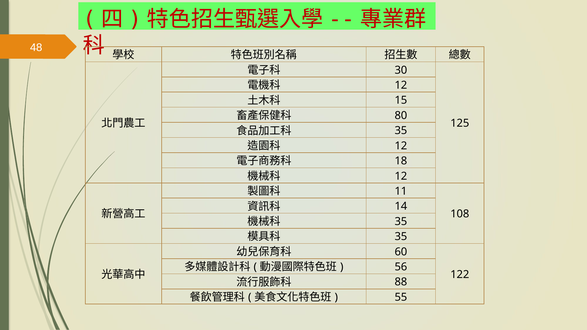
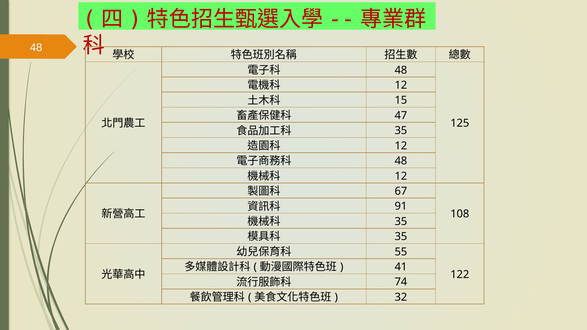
30: 30 -> 48 (401, 70)
80: 80 -> 47 (401, 116)
18: 18 -> 48 (401, 161)
11: 11 -> 67 (401, 191)
14: 14 -> 91 (401, 206)
60: 60 -> 55 (401, 252)
56: 56 -> 41 (401, 267)
88: 88 -> 74 (401, 282)
55: 55 -> 32 (401, 297)
